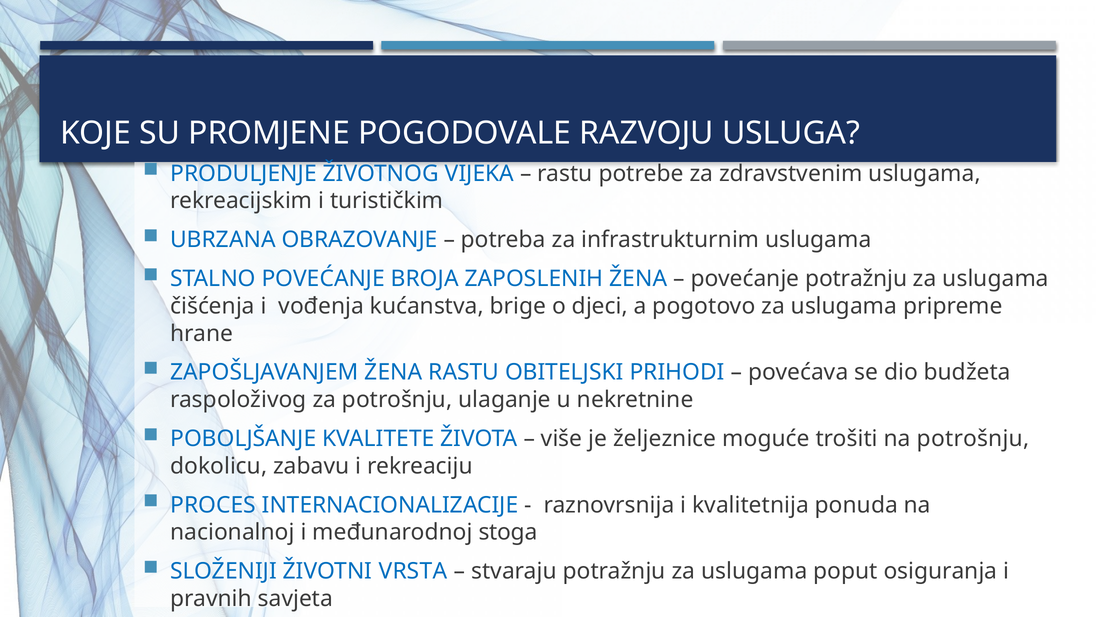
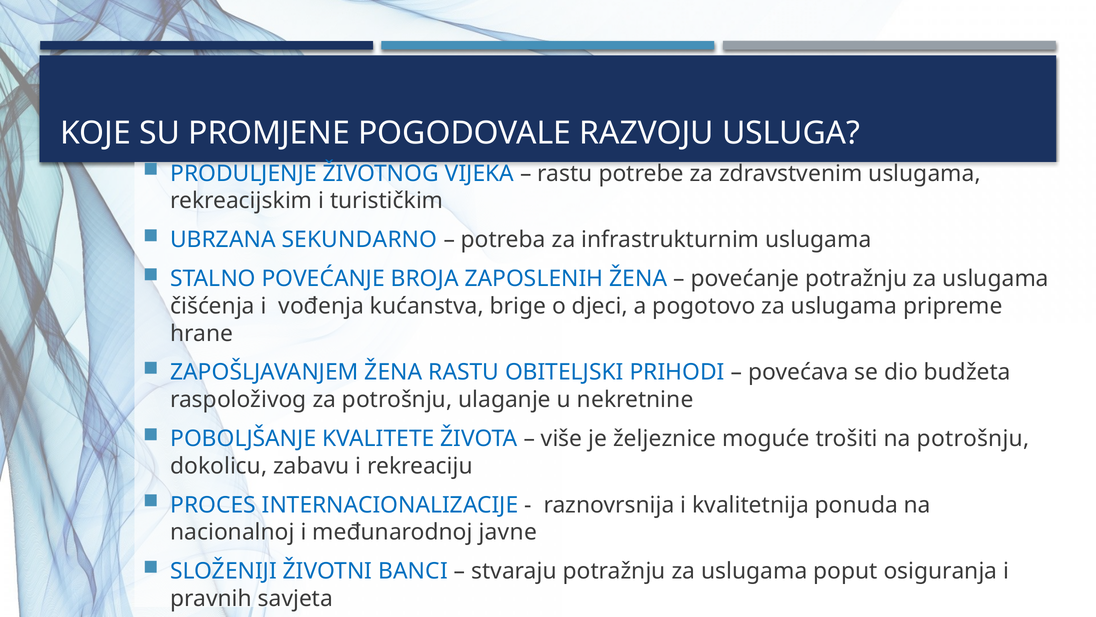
OBRAZOVANJE: OBRAZOVANJE -> SEKUNDARNO (359, 240)
stoga: stoga -> javne (508, 532)
VRSTA: VRSTA -> BANCI (413, 571)
